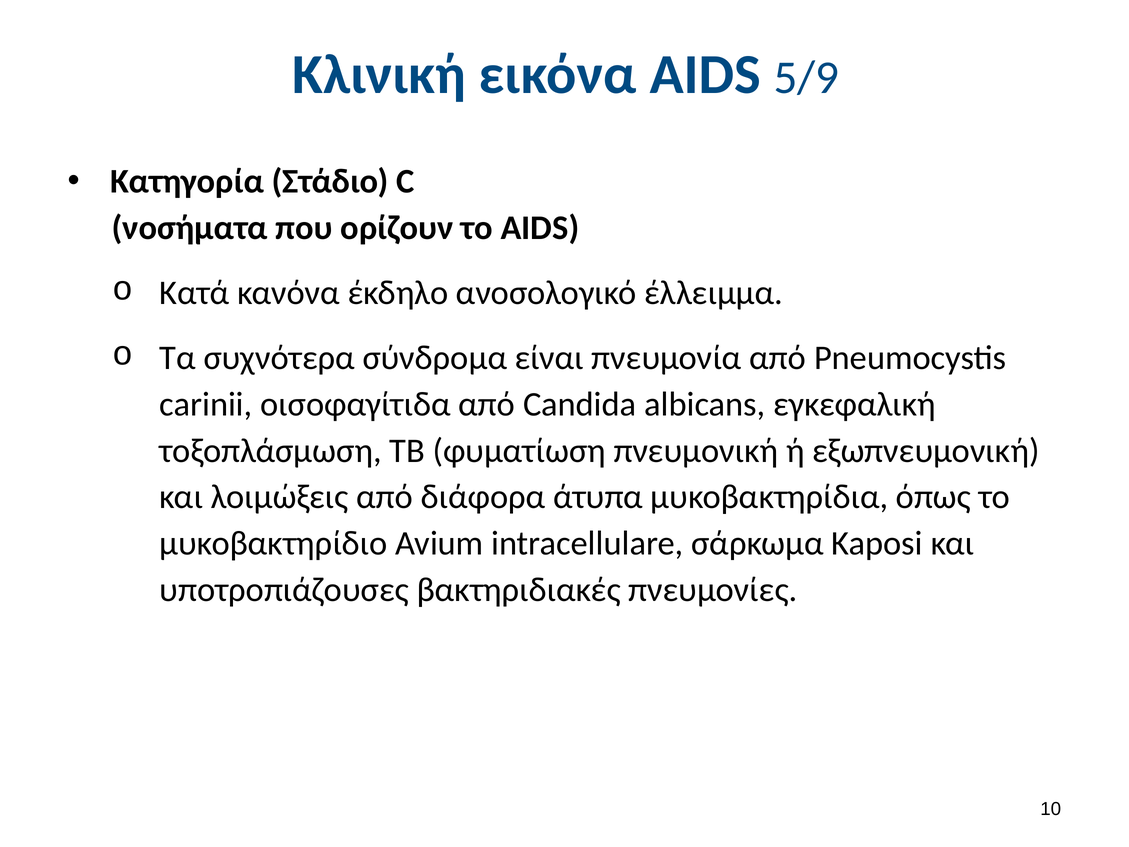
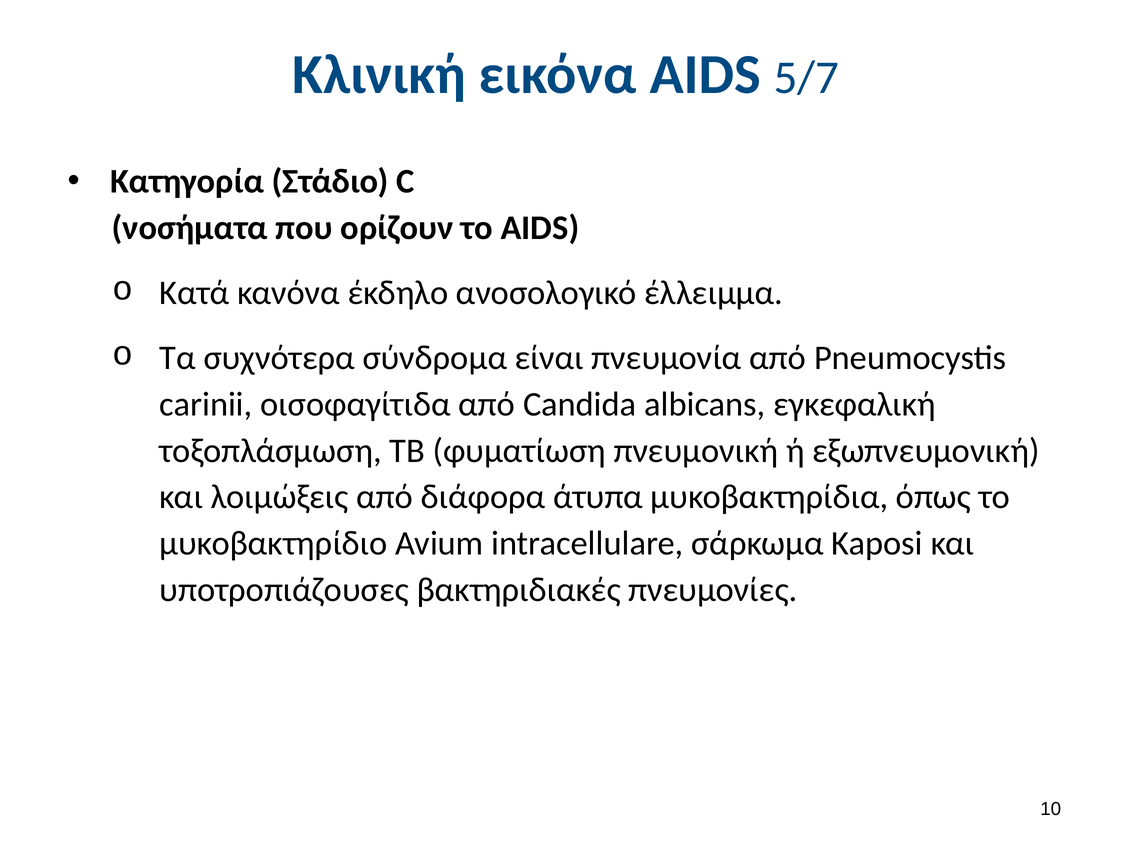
5/9: 5/9 -> 5/7 (806, 78)
